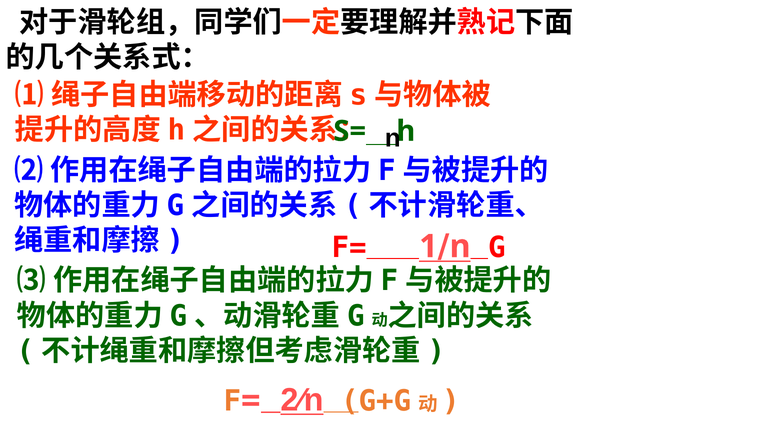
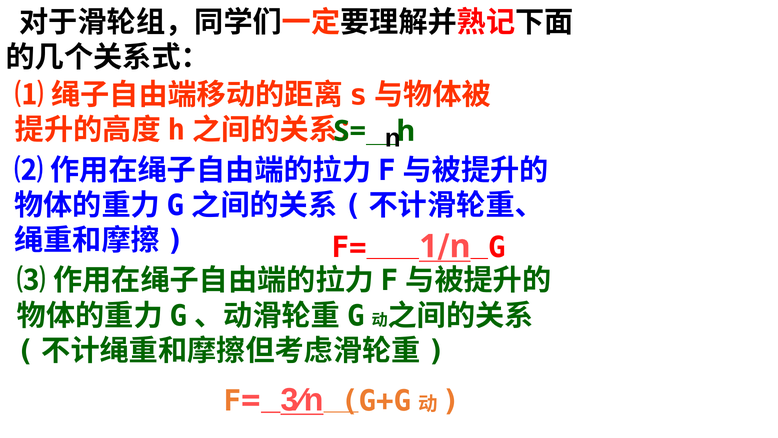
2∕n: 2∕n -> 3∕n (302, 400)
